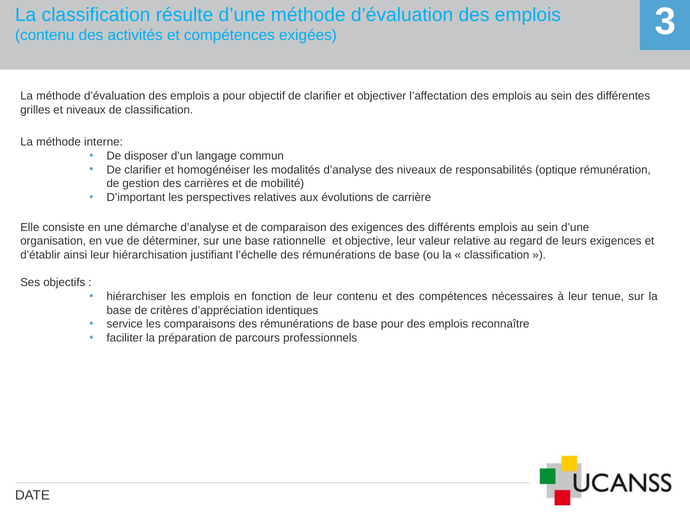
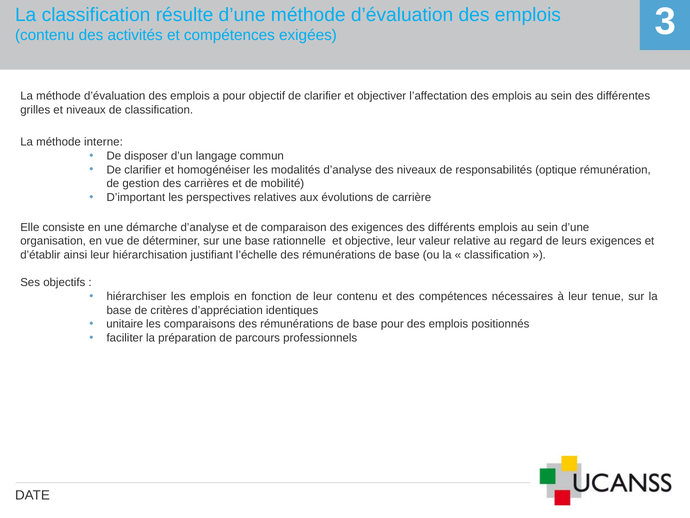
service: service -> unitaire (125, 324)
reconnaître: reconnaître -> positionnés (500, 324)
